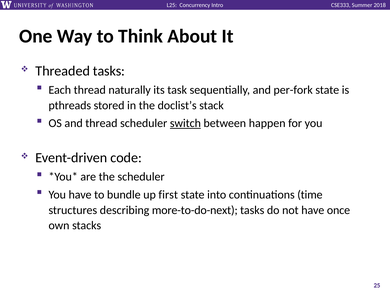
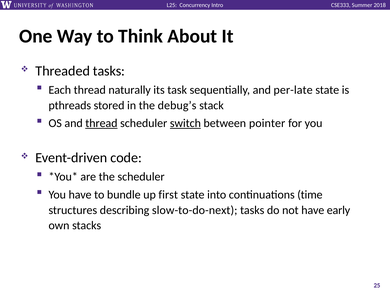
per-fork: per-fork -> per-late (293, 90)
doclist’s: doclist’s -> debug’s (177, 105)
thread underline: none -> present (101, 123)
happen: happen -> pointer (267, 123)
more-to-do-next: more-to-do-next -> slow-to-do-next (195, 210)
once: once -> early (338, 210)
